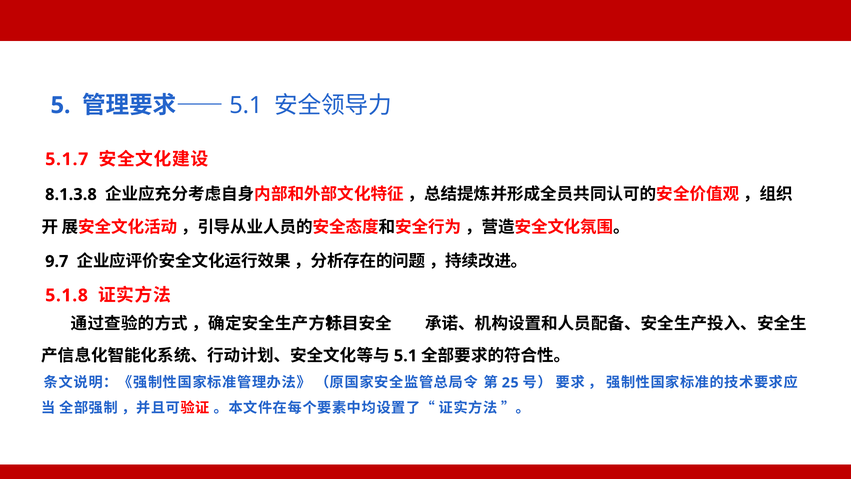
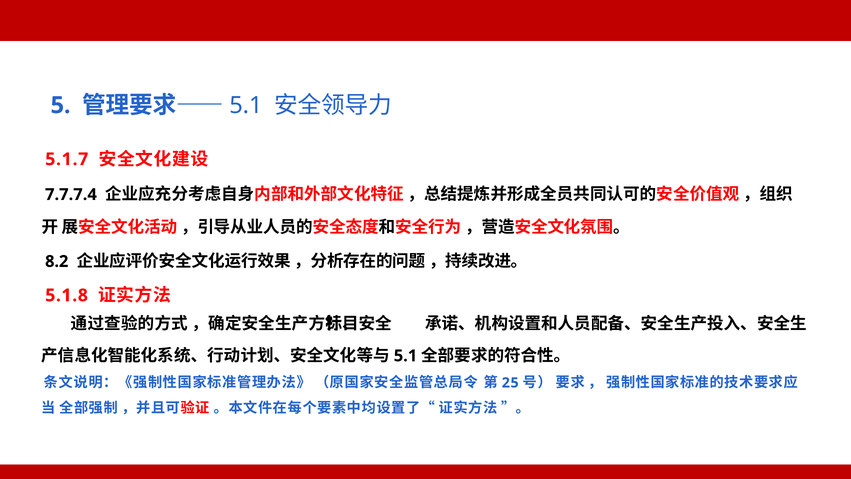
8.1.3.8: 8.1.3.8 -> 7.7.7.4 (71, 194)
9.7: 9.7 -> 8.2 (57, 261)
